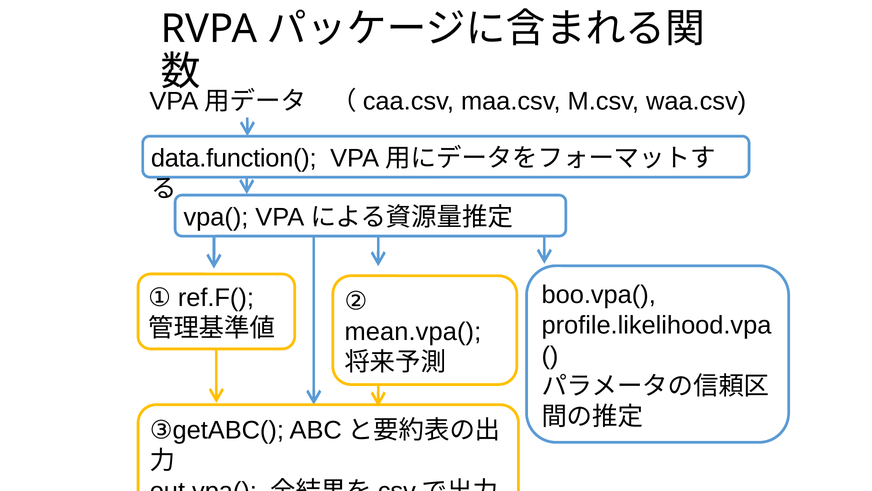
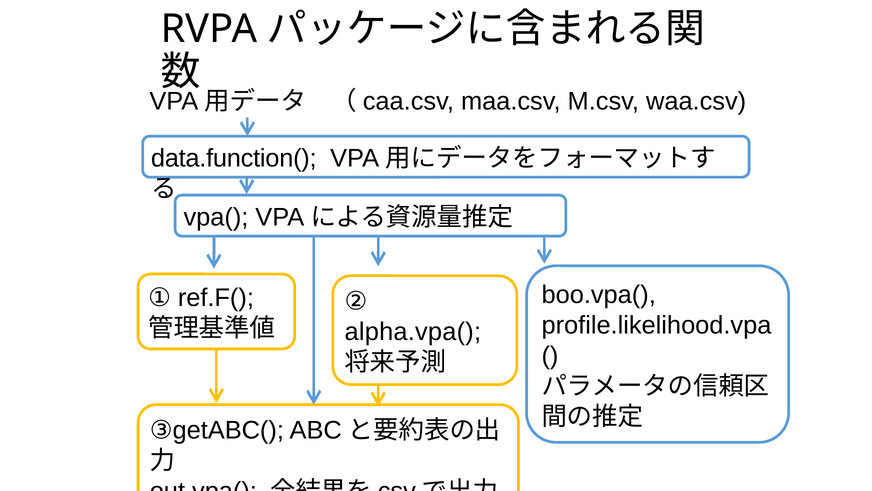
mean.vpa(: mean.vpa( -> alpha.vpa( (413, 332)
